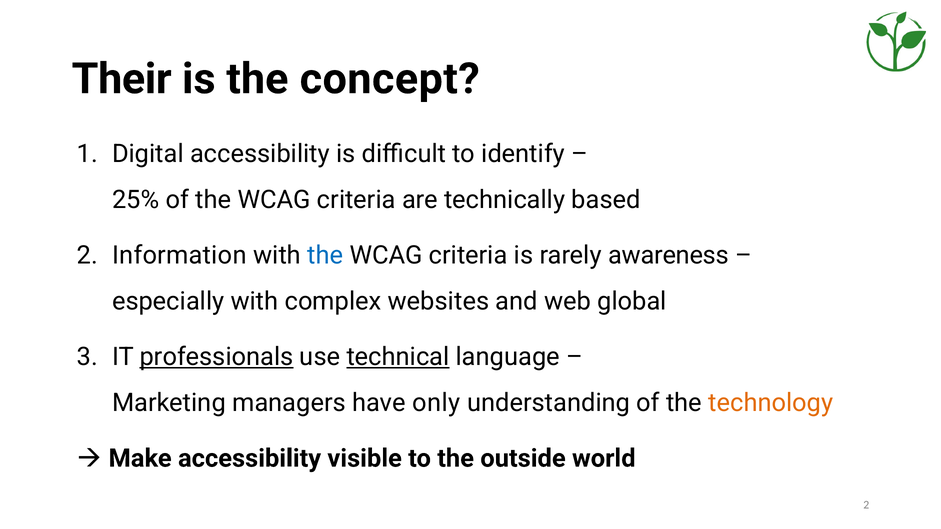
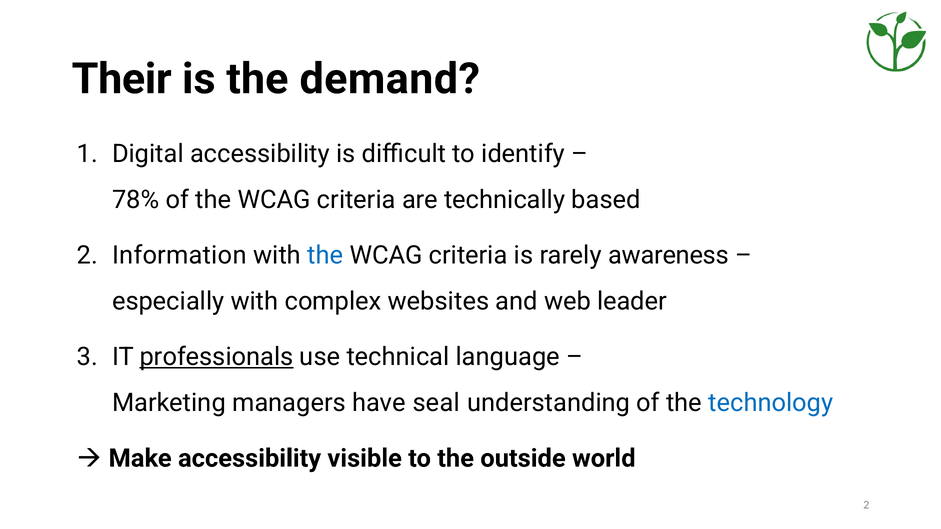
concept: concept -> demand (390, 79)
25%: 25% -> 78% (136, 200)
global: global -> leader (632, 301)
technical underline: present -> none (398, 357)
only: only -> seal (436, 403)
technology colour: orange -> blue (771, 403)
